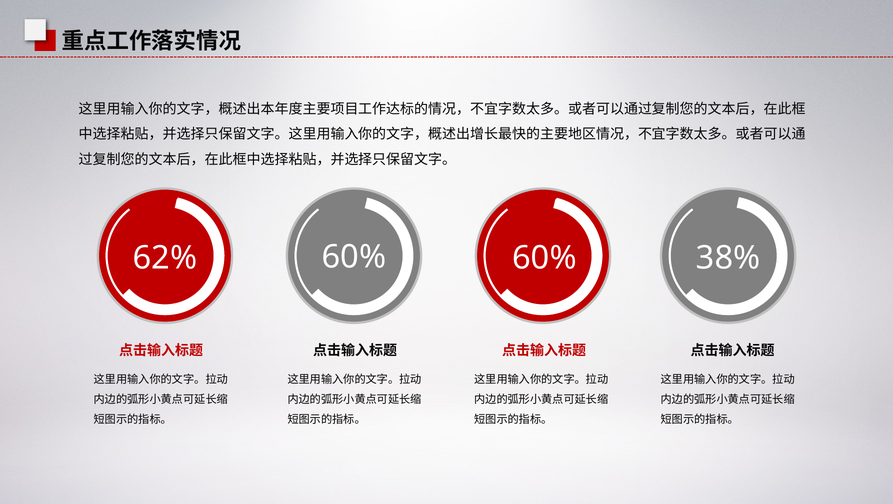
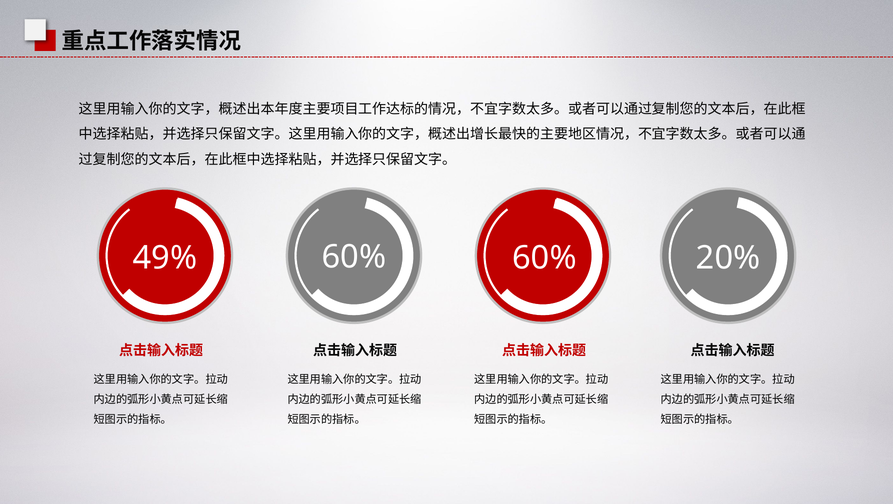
62%: 62% -> 49% (165, 257)
38%: 38% -> 20% (728, 257)
